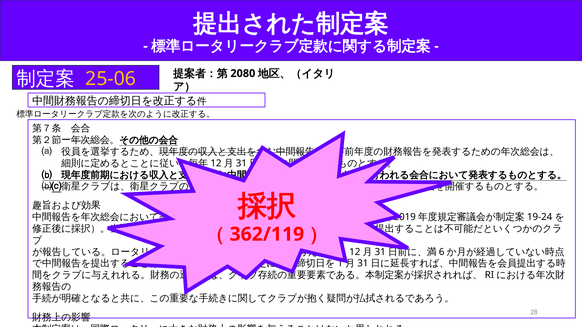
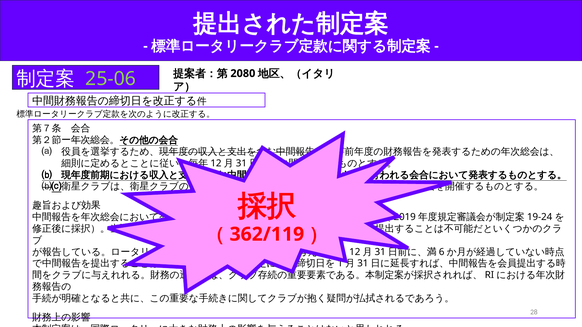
25-06 colour: yellow -> light green (111, 79)
